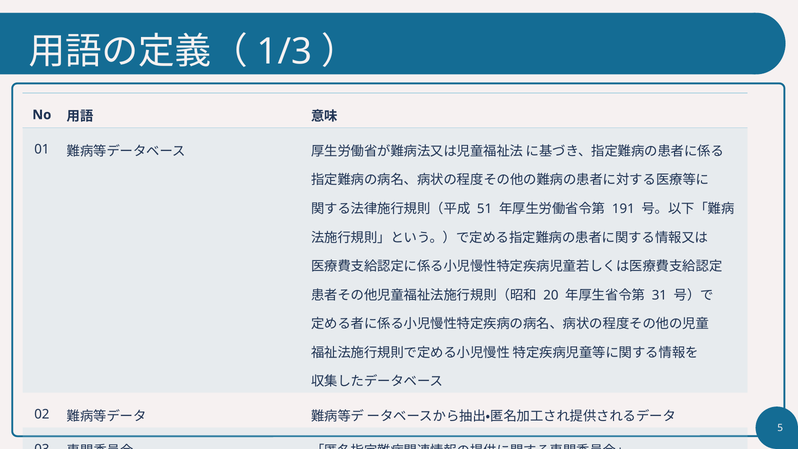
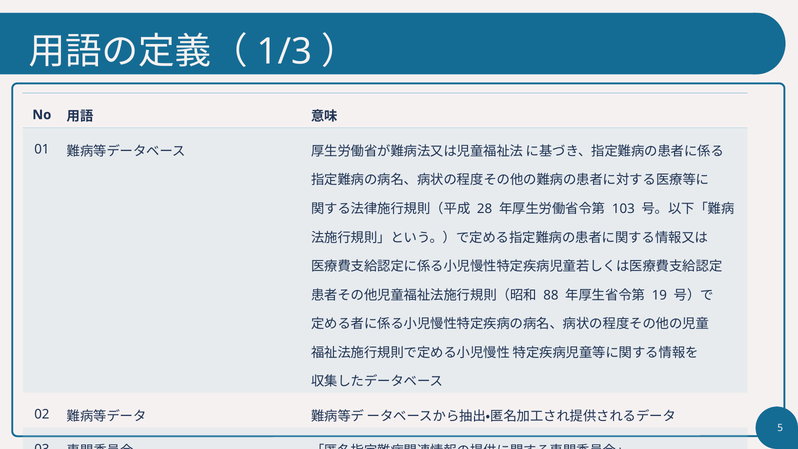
51: 51 -> 28 (485, 209)
191: 191 -> 103 (623, 209)
20: 20 -> 88 (551, 295)
31: 31 -> 19 (659, 295)
